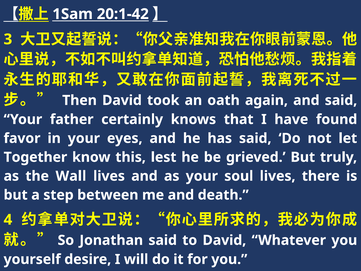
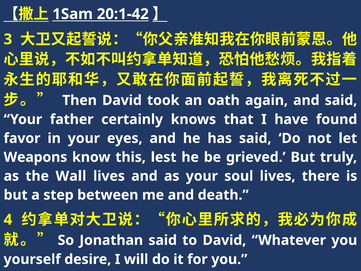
Together: Together -> Weapons (35, 157)
